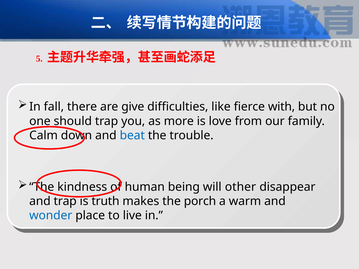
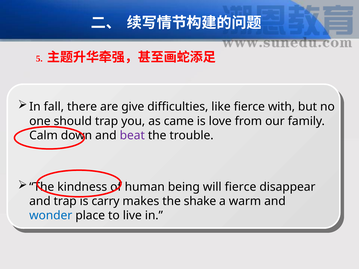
more: more -> came (179, 121)
beat colour: blue -> purple (132, 136)
will other: other -> fierce (241, 187)
truth: truth -> carry (106, 201)
porch: porch -> shake (200, 201)
